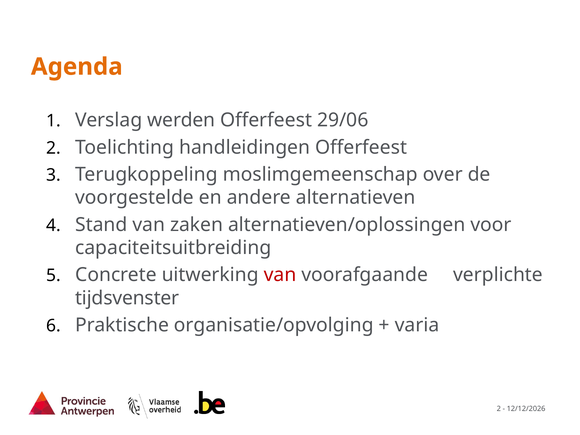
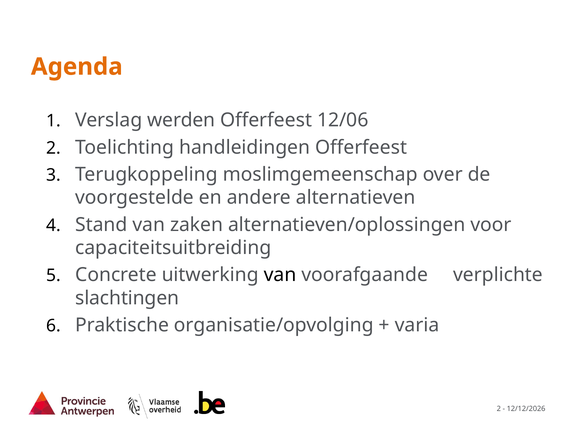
29/06: 29/06 -> 12/06 (343, 120)
van colour: red -> black (280, 275)
tijdsvenster: tijdsvenster -> slachtingen (127, 298)
